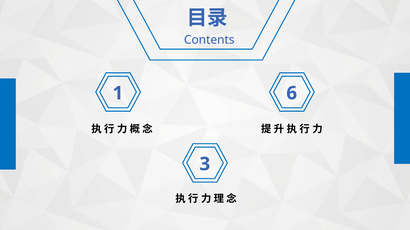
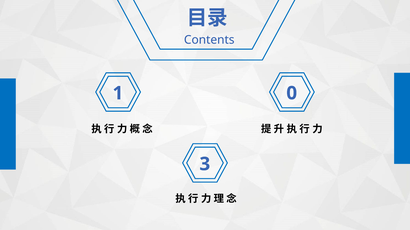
6: 6 -> 0 (292, 93)
